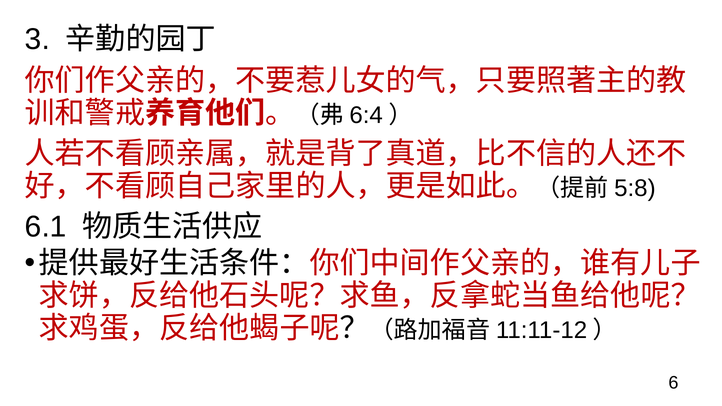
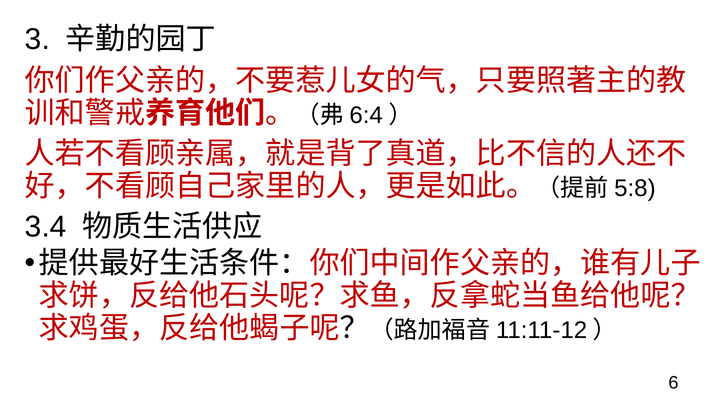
6.1: 6.1 -> 3.4 (46, 227)
